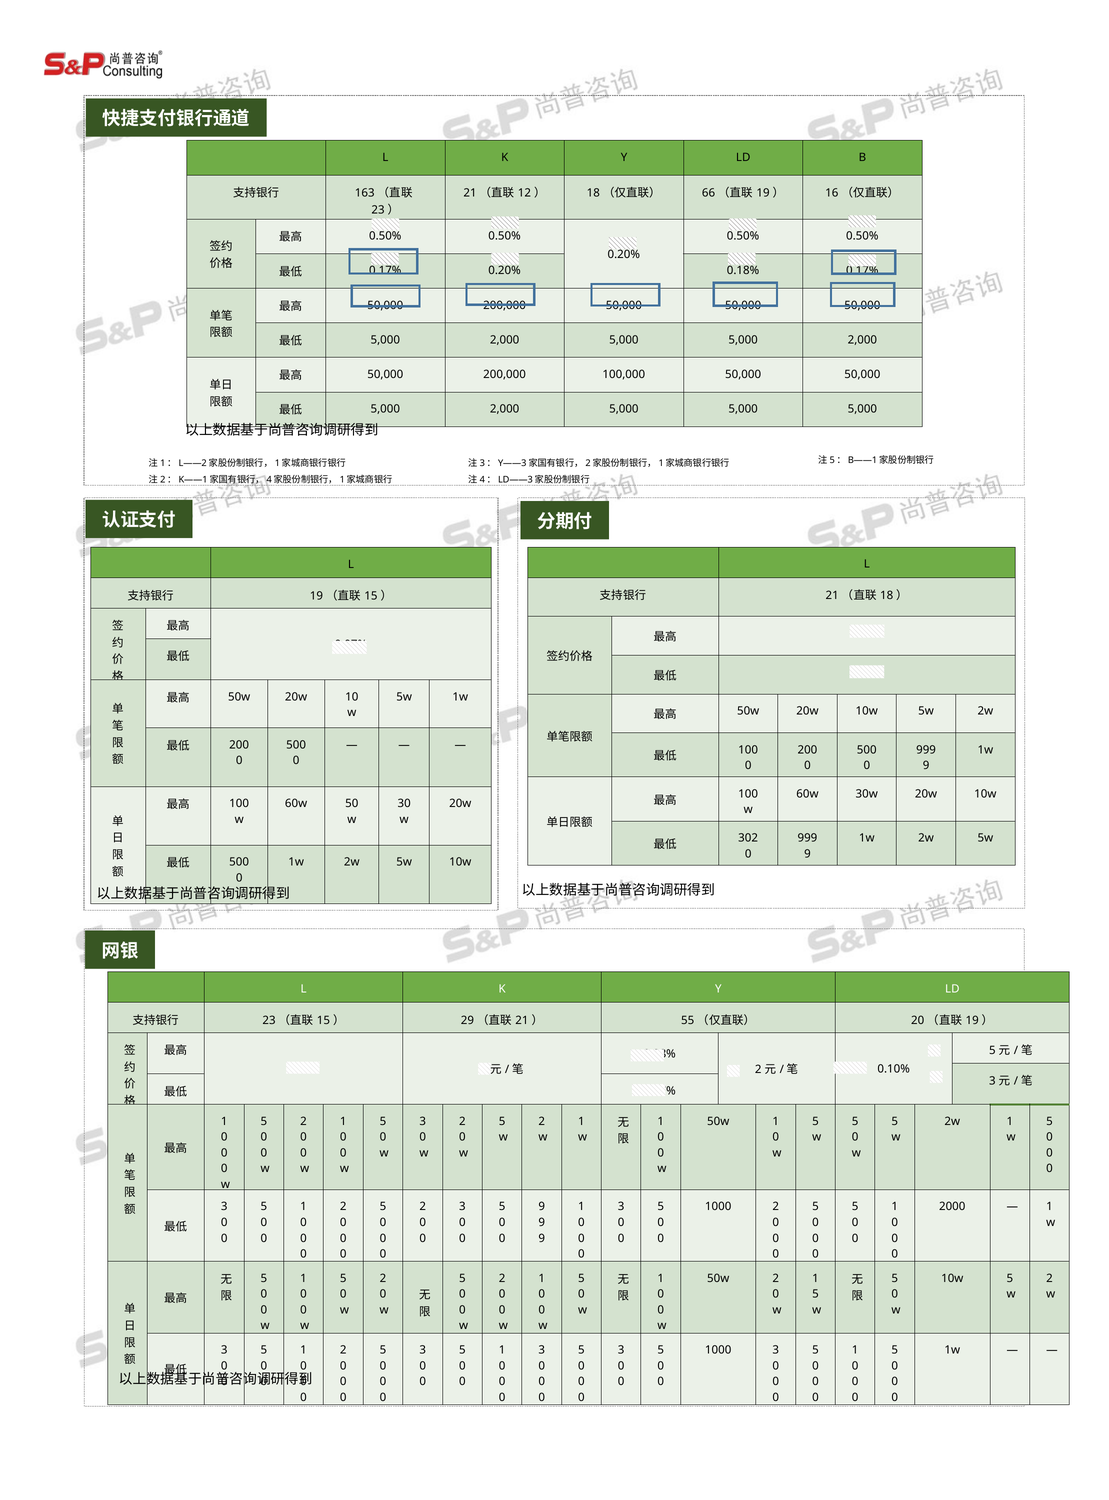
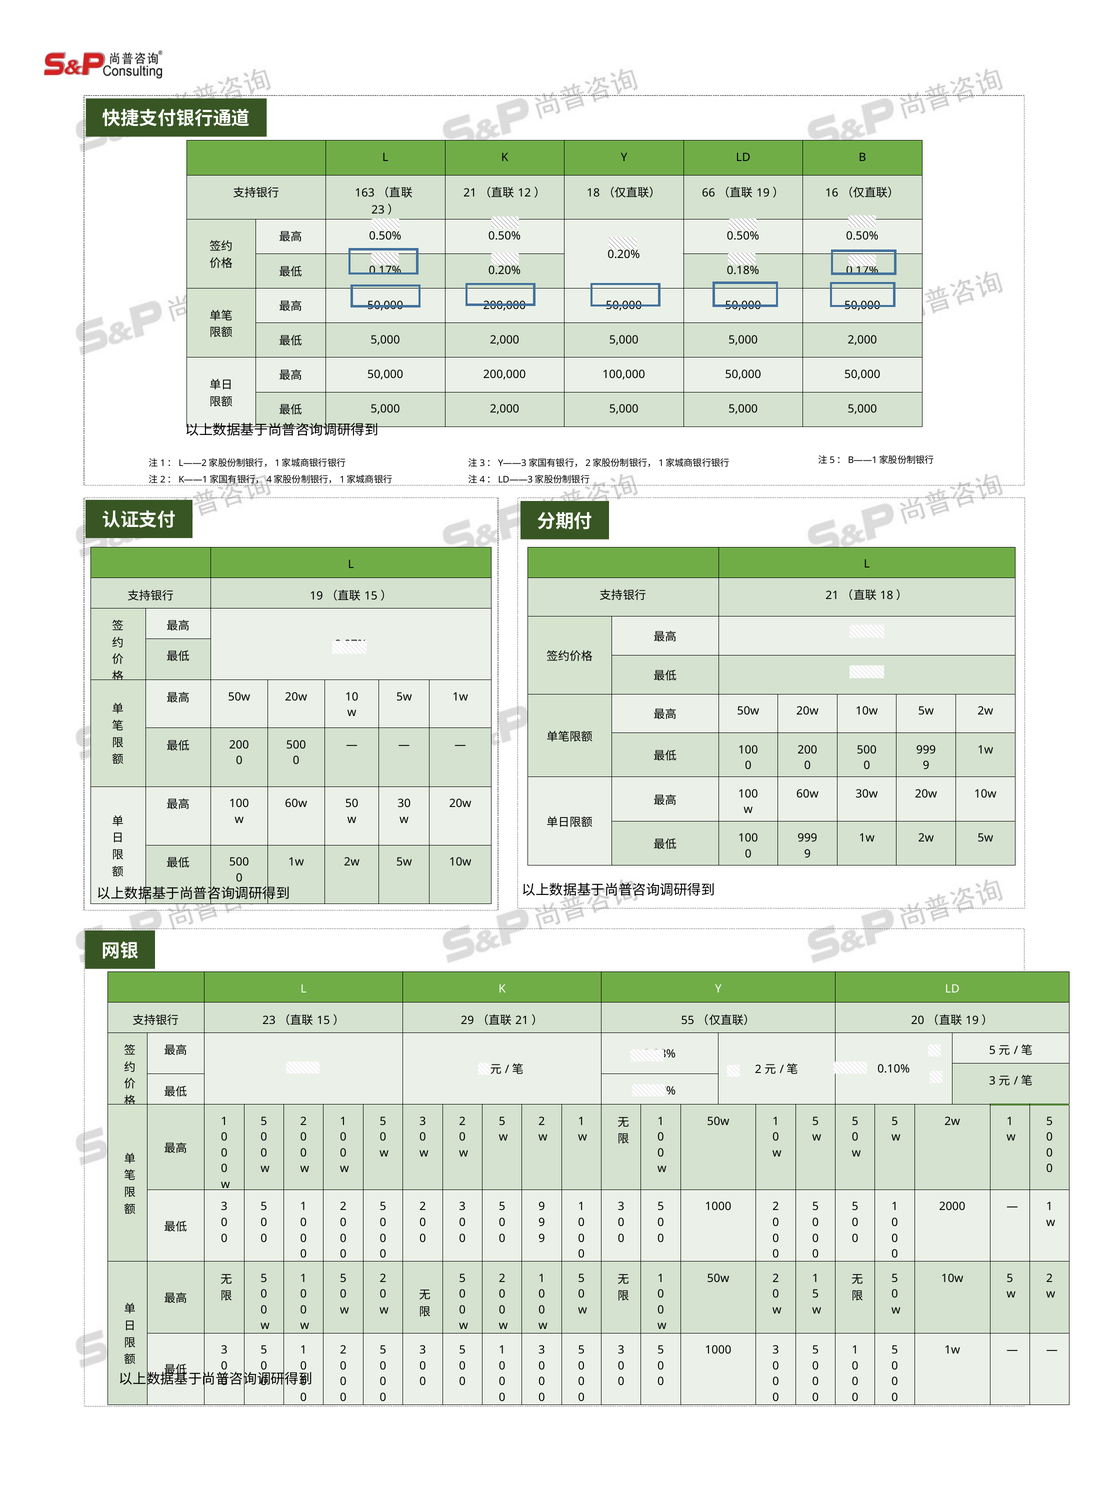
302: 302 -> 100 (748, 838)
